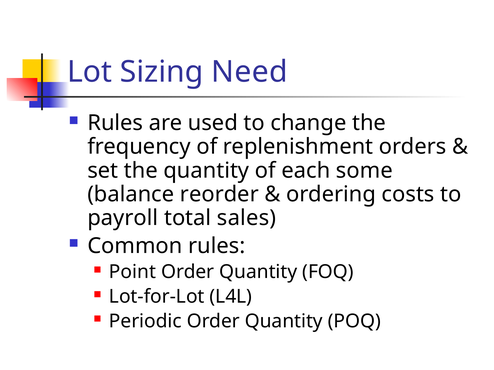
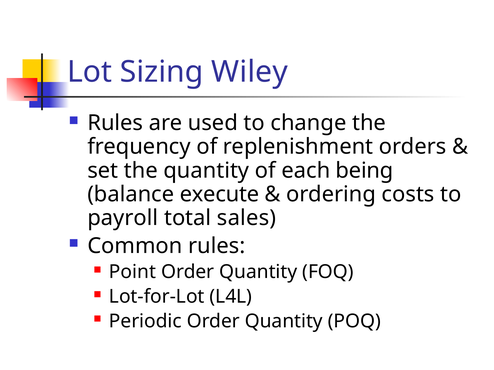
Need: Need -> Wiley (250, 72)
some: some -> being (365, 171)
reorder: reorder -> execute (219, 194)
